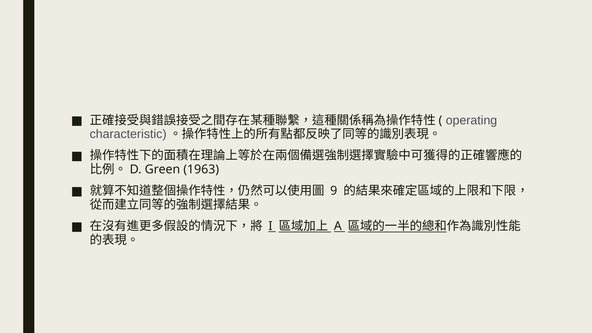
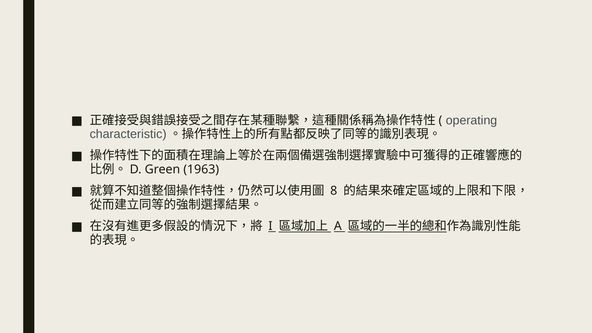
9: 9 -> 8 (334, 191)
